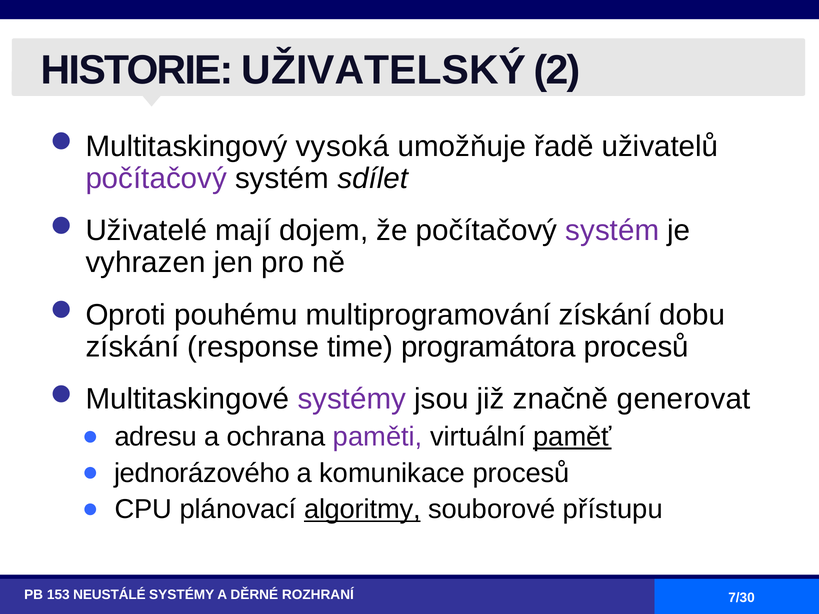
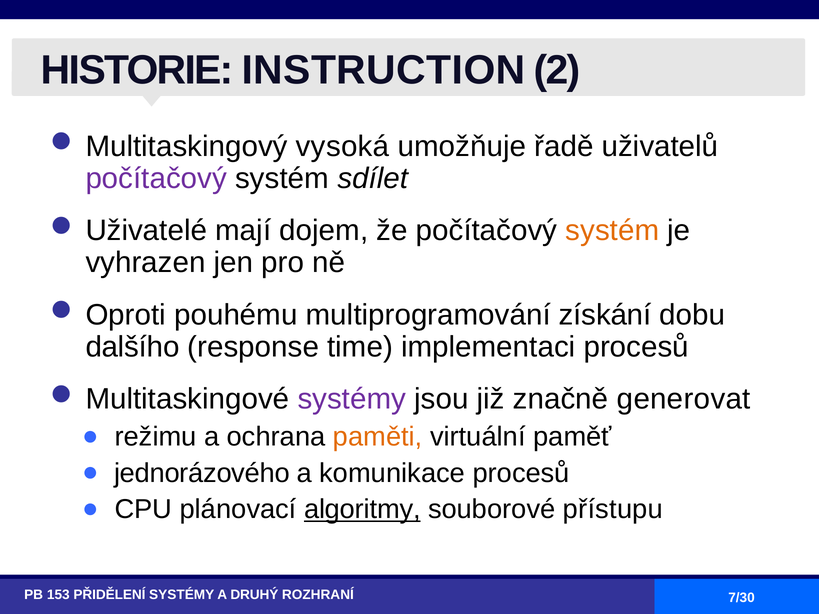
UŽIVATELSKÝ: UŽIVATELSKÝ -> INSTRUCTION (384, 70)
systém colour: purple -> orange (612, 231)
získání: získání -> dalšího (133, 347)
programátora: programátora -> implementaci (488, 347)
adresu: adresu -> režimu (156, 437)
paměti colour: purple -> orange (378, 437)
paměť underline: present -> none (572, 437)
NEUSTÁLÉ: NEUSTÁLÉ -> PŘIDĚLENÍ (109, 595)
DĚRNÉ: DĚRNÉ -> DRUHÝ (254, 595)
